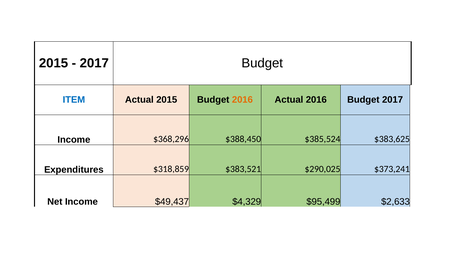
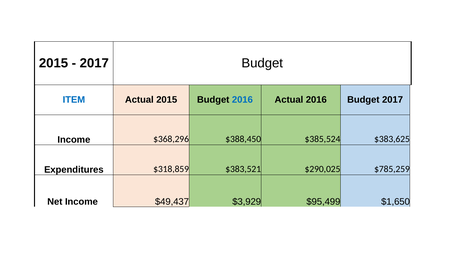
2016 colour: orange -> blue (242, 100)
$373,241: $373,241 -> $785,259 (392, 169)
$4,329: $4,329 -> $3,929 (247, 202)
$2,633: $2,633 -> $1,650 (396, 202)
